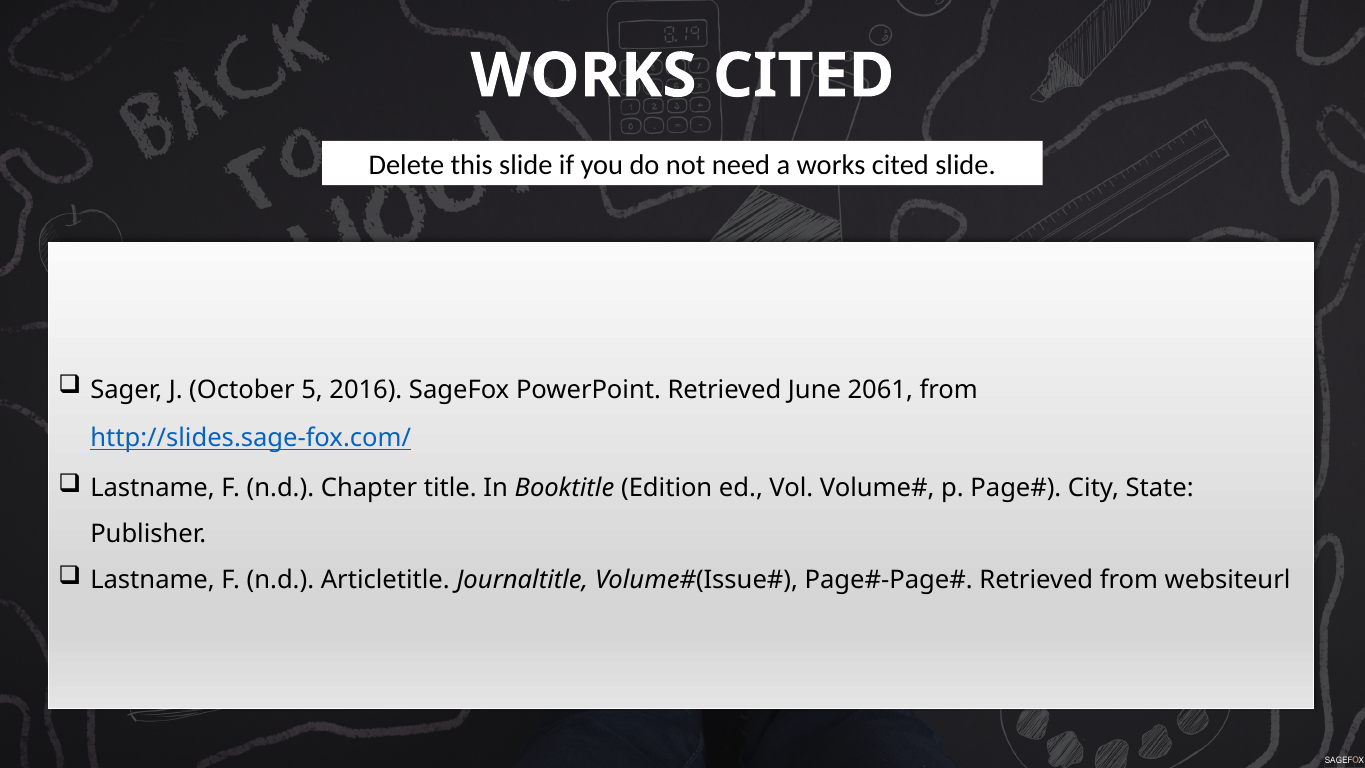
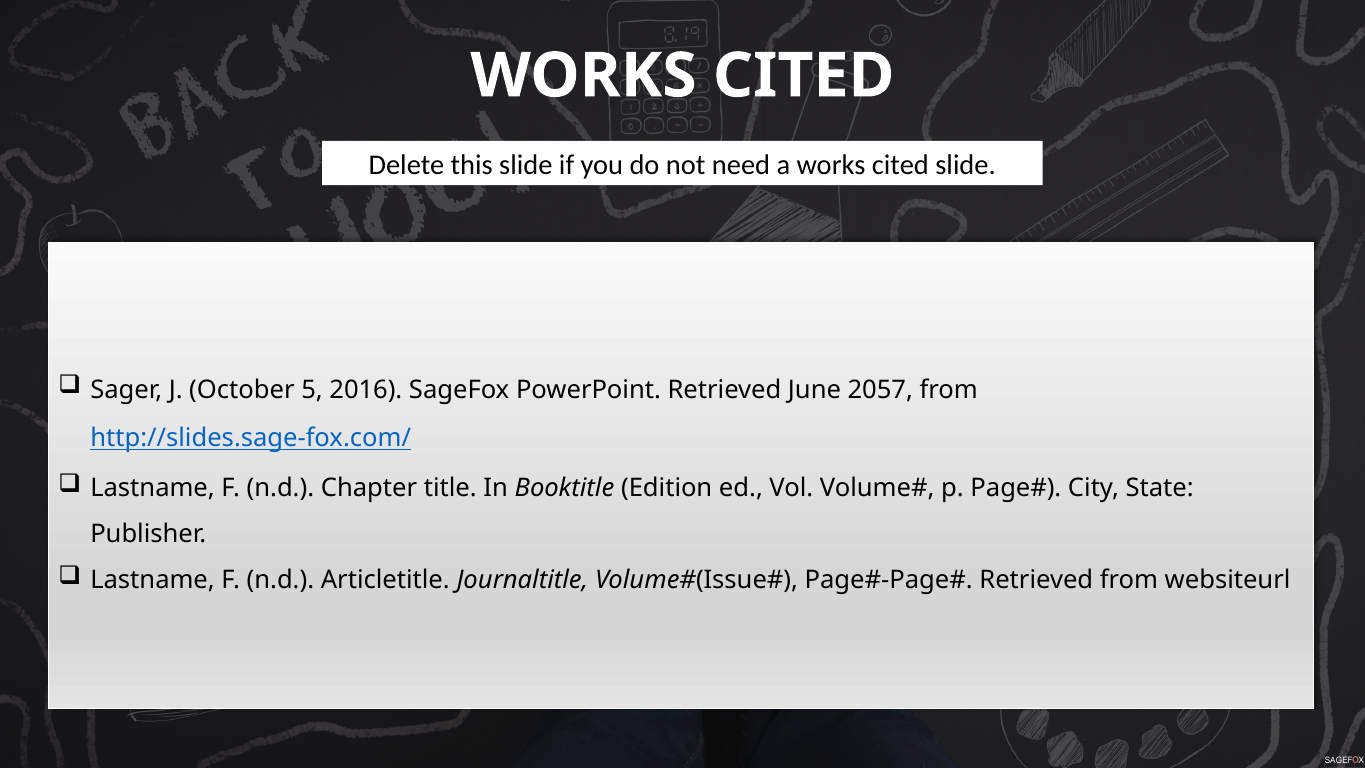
2061: 2061 -> 2057 (880, 390)
